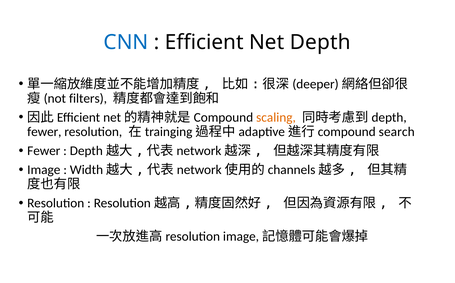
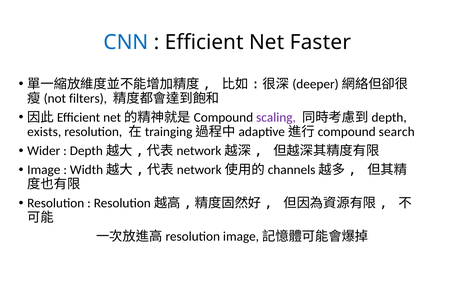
Depth: Depth -> Faster (320, 42)
scaling colour: orange -> purple (276, 118)
fewer: fewer -> exists (44, 132)
Fewer: Fewer -> Wider (44, 151)
